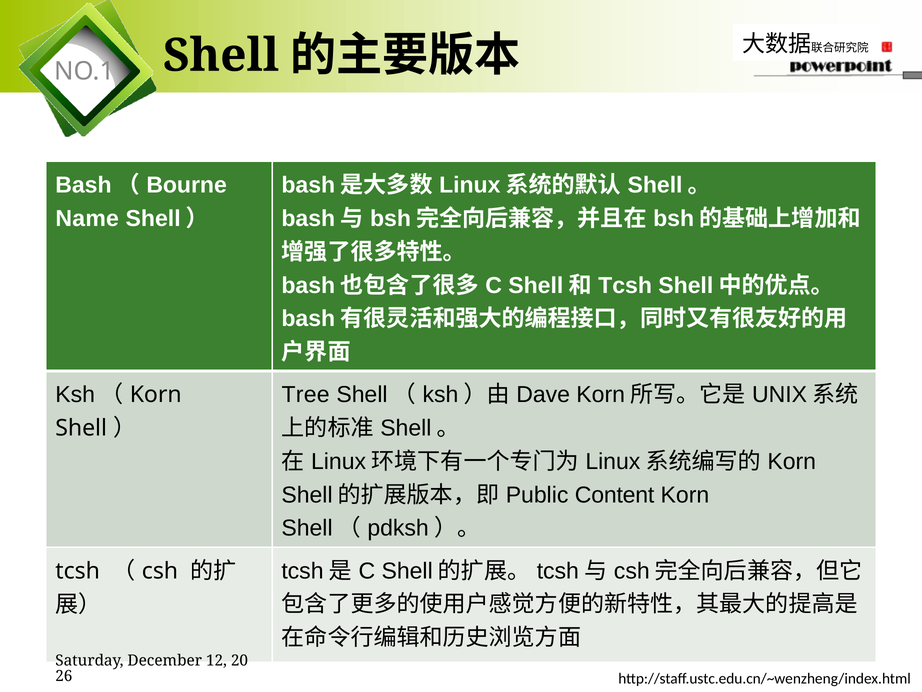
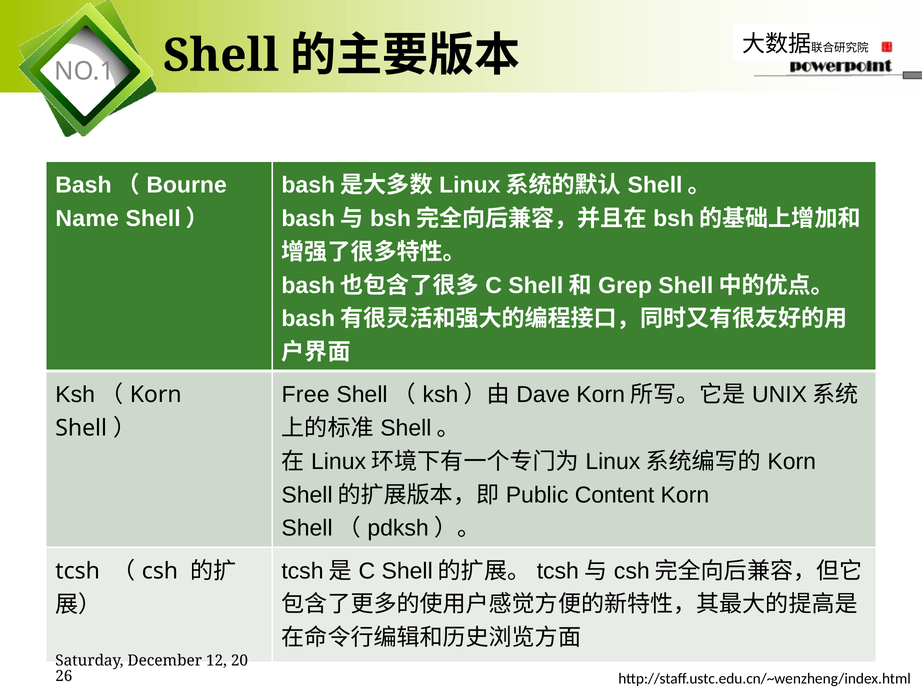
Tcsh: Tcsh -> Grep (625, 285)
Tree: Tree -> Free (306, 395)
